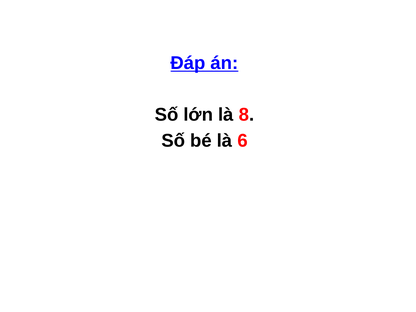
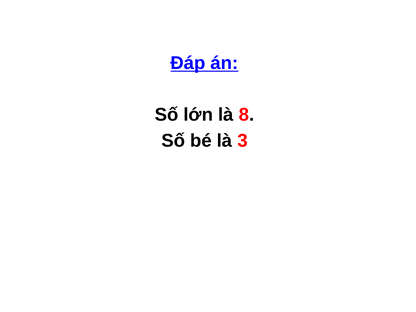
6: 6 -> 3 (243, 141)
